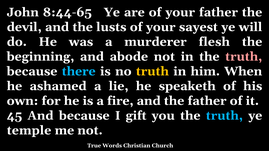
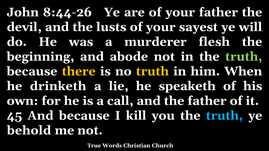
8:44-65: 8:44-65 -> 8:44-26 (67, 12)
truth colour: pink -> light green (244, 57)
there colour: light blue -> yellow (79, 71)
ashamed: ashamed -> drinketh (58, 86)
fire: fire -> call (120, 101)
gift: gift -> kill (136, 116)
temple: temple -> behold (29, 131)
